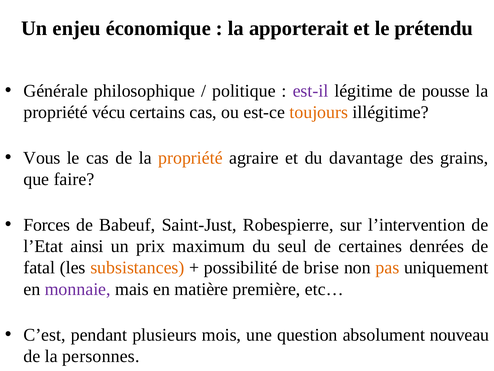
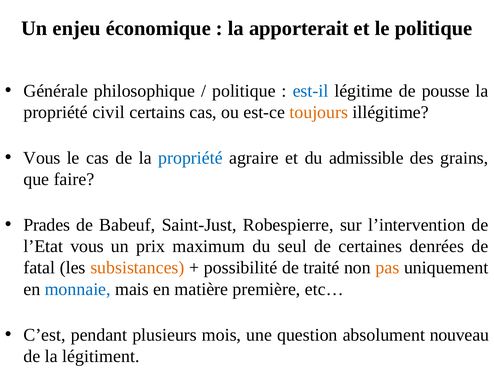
le prétendu: prétendu -> politique (434, 28)
est-il colour: purple -> blue (311, 91)
vécu: vécu -> civil (109, 112)
propriété colour: orange -> blue (190, 158)
davantage: davantage -> admissible (366, 158)
Forces: Forces -> Prades (47, 225)
l’Etat ainsi: ainsi -> vous (87, 246)
brise: brise -> traité (322, 267)
monnaie colour: purple -> blue (78, 289)
personnes: personnes -> légitiment (101, 356)
